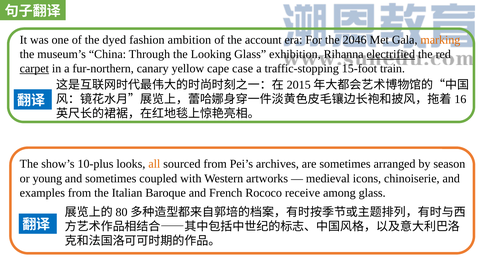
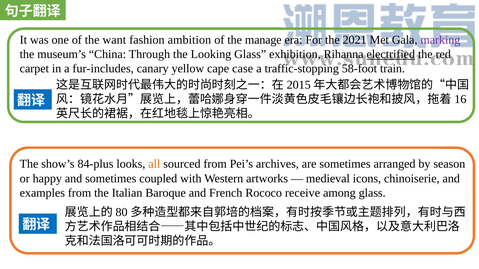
dyed: dyed -> want (114, 40)
account: account -> manage (263, 40)
2046: 2046 -> 2021 (355, 40)
marking colour: orange -> purple (440, 40)
carpet underline: present -> none (34, 69)
fur-northern: fur-northern -> fur-includes (103, 69)
15-foot: 15-foot -> 58-foot (359, 69)
10-plus: 10-plus -> 84-plus (95, 164)
young: young -> happy (47, 179)
